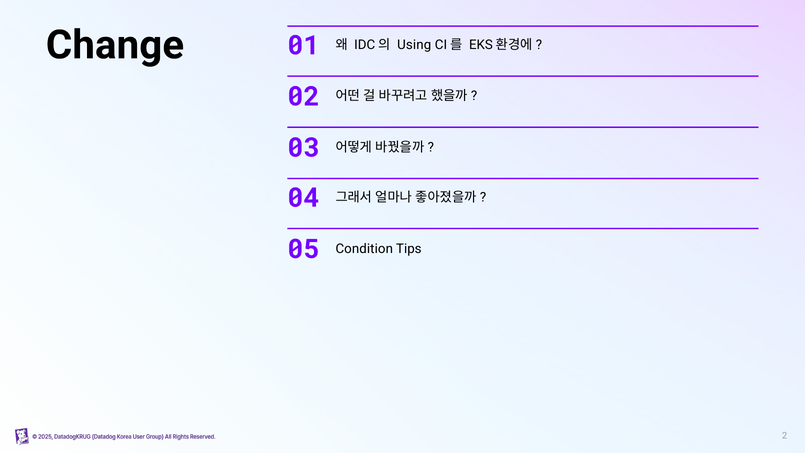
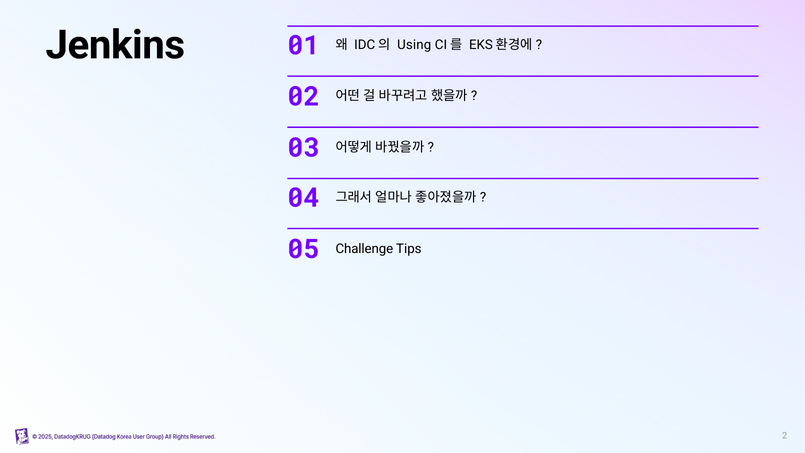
Change: Change -> Jenkins (115, 45)
Condition: Condition -> Challenge (364, 249)
